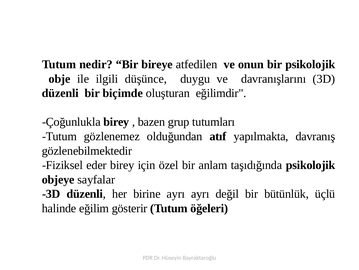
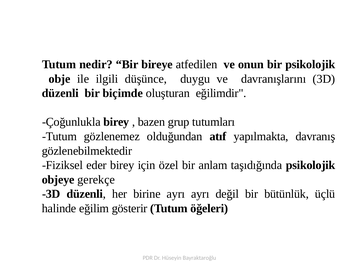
sayfalar: sayfalar -> gerekçe (96, 179)
